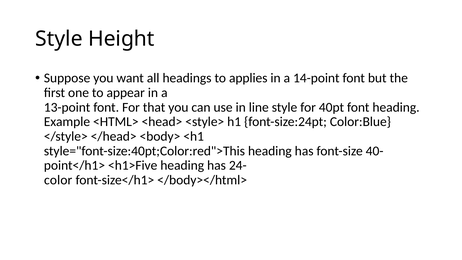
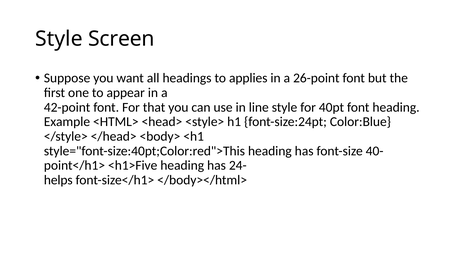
Height: Height -> Screen (121, 39)
14-point: 14-point -> 26-point (316, 78)
13-point: 13-point -> 42-point (67, 107)
color: color -> helps (58, 180)
